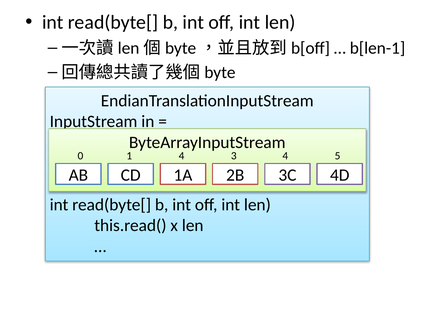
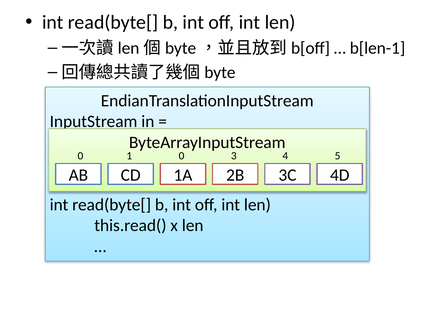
1 4: 4 -> 0 (182, 156)
